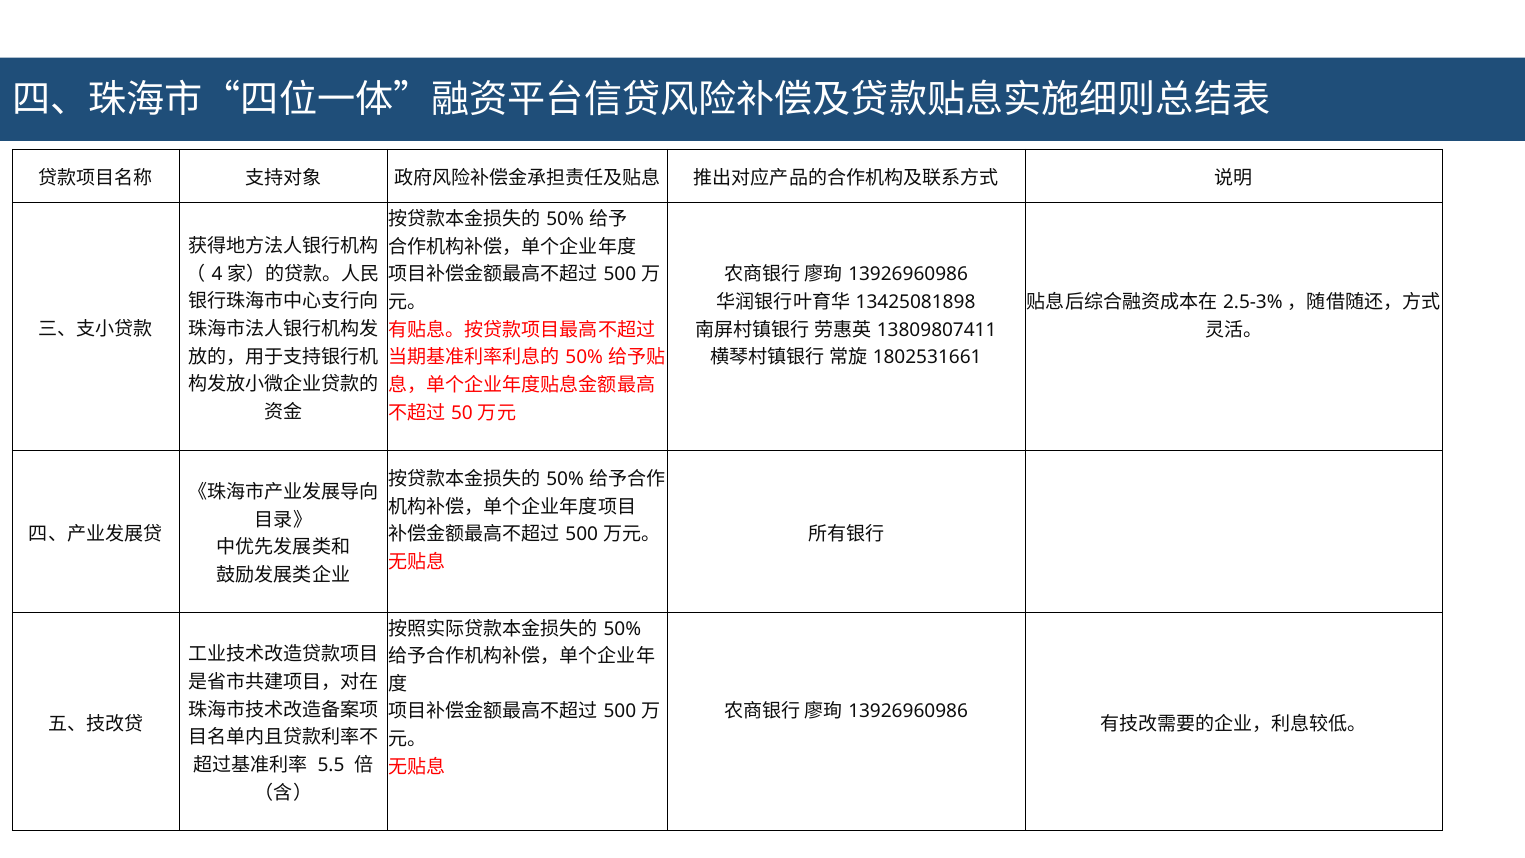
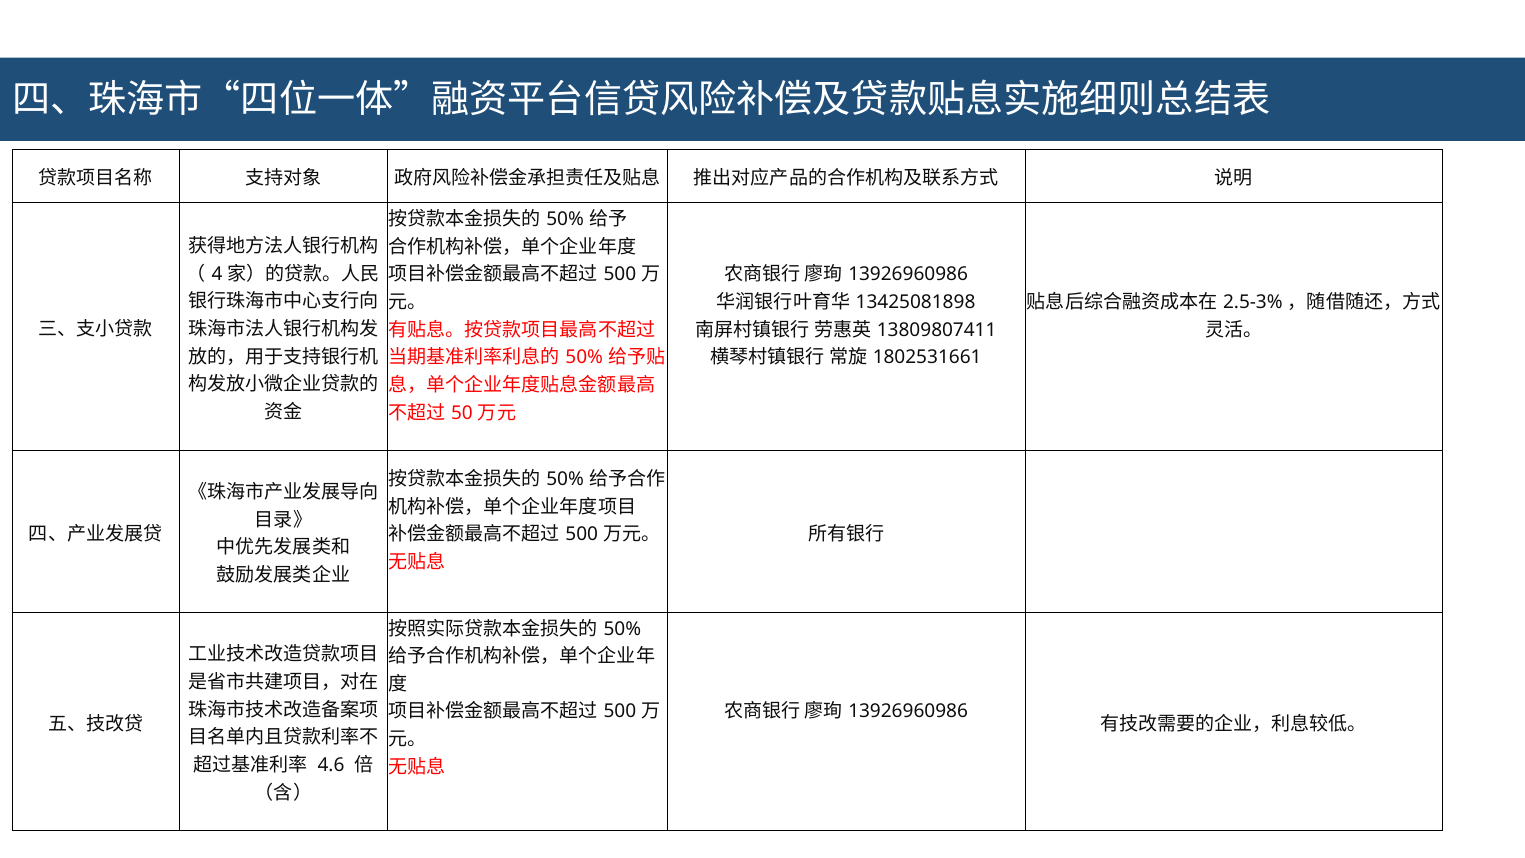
5.5: 5.5 -> 4.6 (331, 765)
